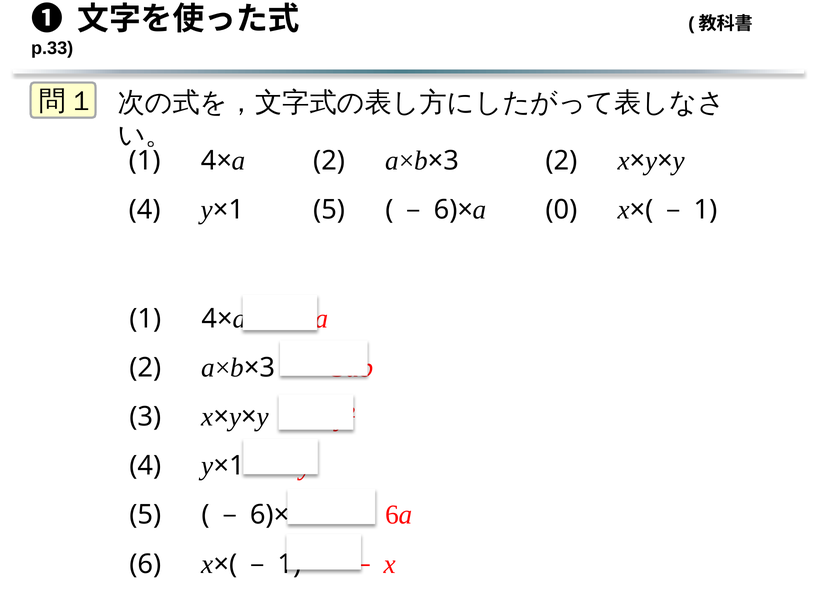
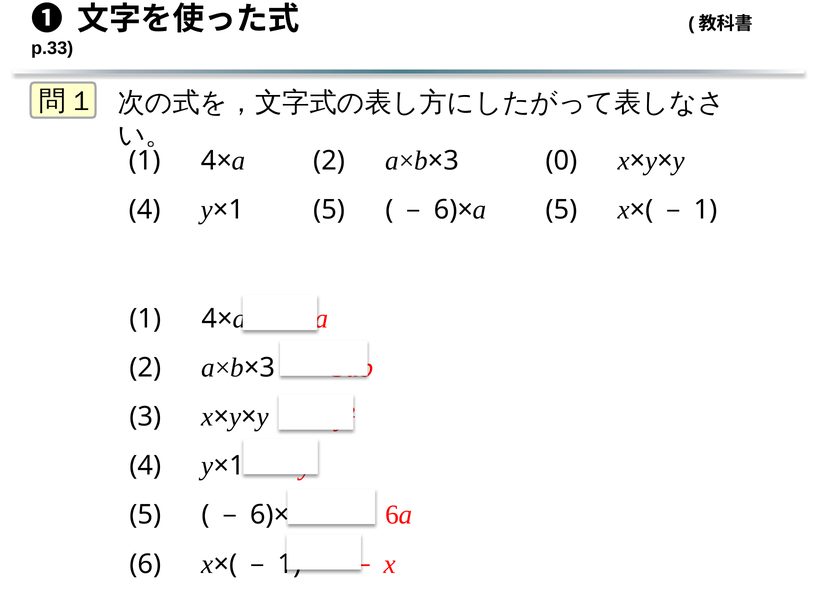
2: 2 -> 0 (561, 161)
0: 0 -> 5 (561, 210)
